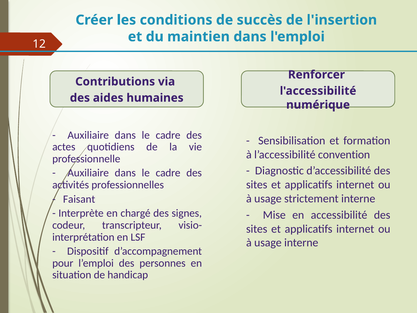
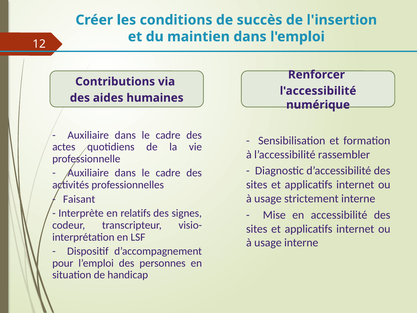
convention: convention -> rassembler (344, 154)
chargé: chargé -> relatifs (136, 213)
